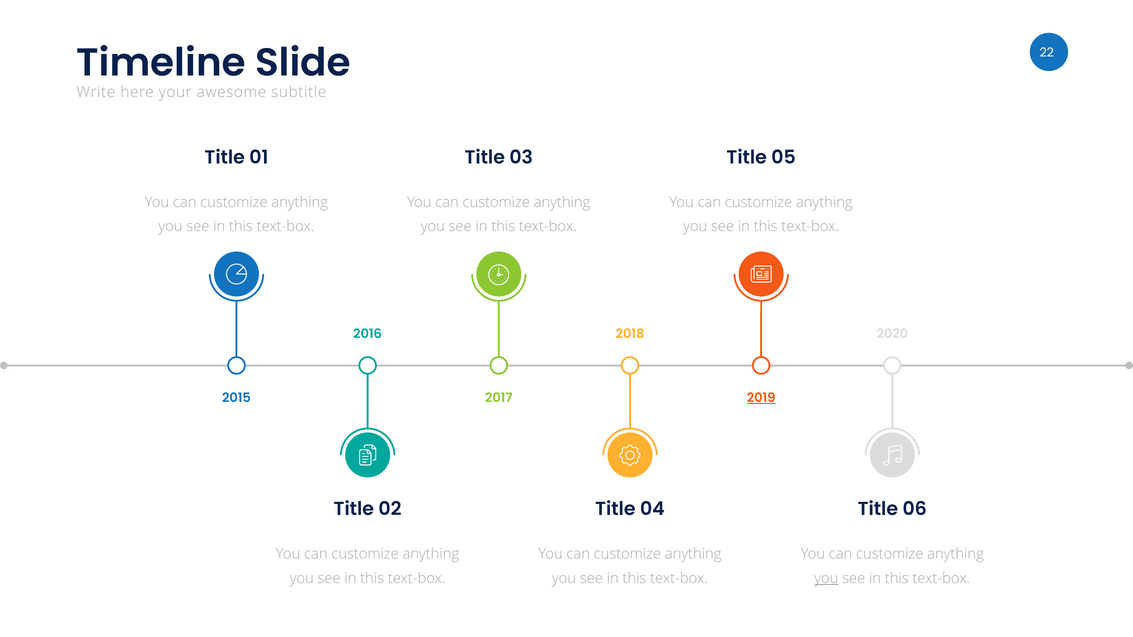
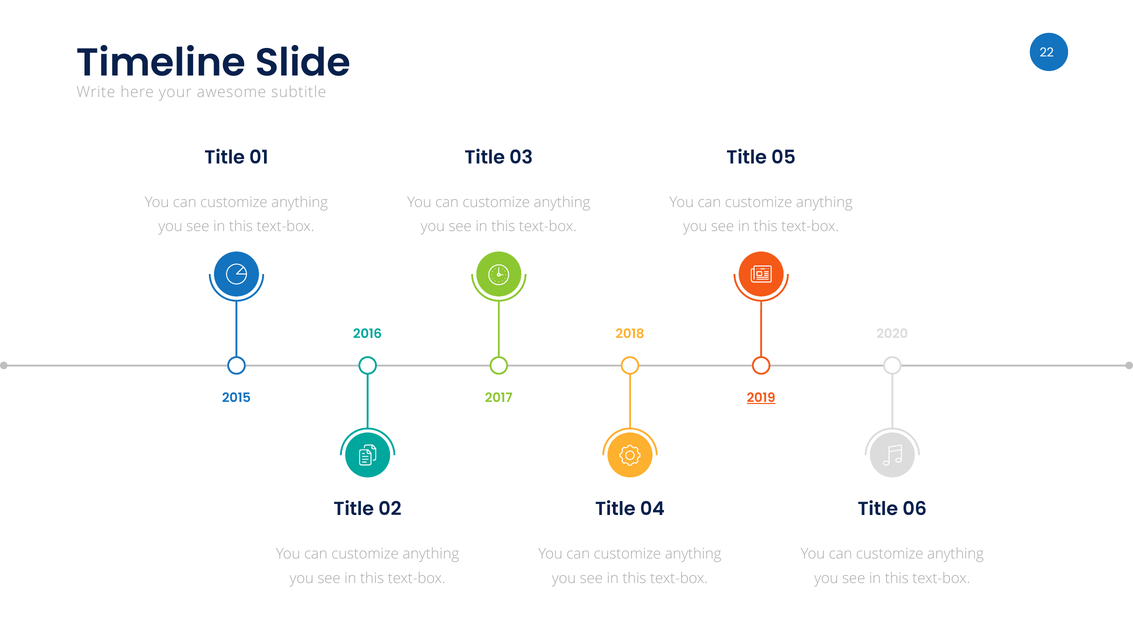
you underline: present -> none (826, 579)
